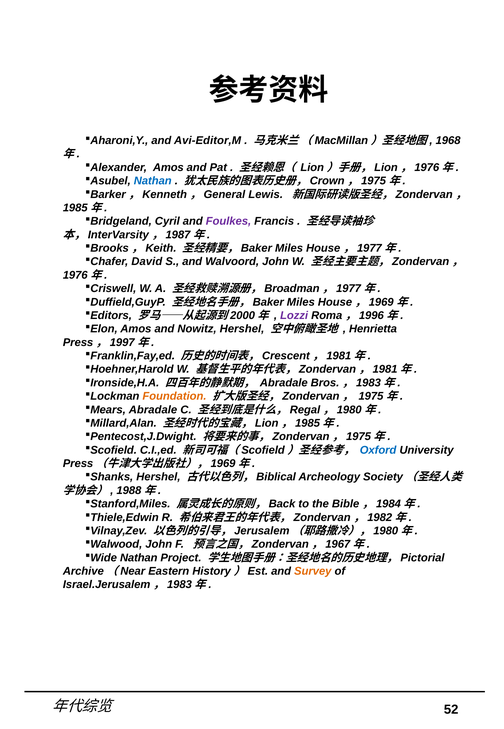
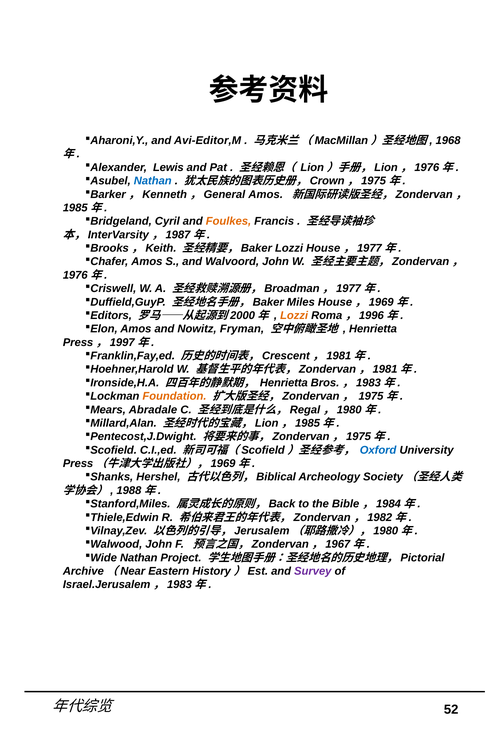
Amos: Amos -> Lewis (168, 167)
Lewis: Lewis -> Amos (266, 194)
Foulkes colour: purple -> orange (229, 221)
Miles: Miles -> Lozzi (289, 248)
David: David -> Amos (147, 261)
Lozzi colour: purple -> orange (294, 315)
Nowitz Hershel: Hershel -> Fryman (242, 328)
Abradale: Abradale -> Henrietta (284, 382)
Survey colour: orange -> purple (313, 570)
